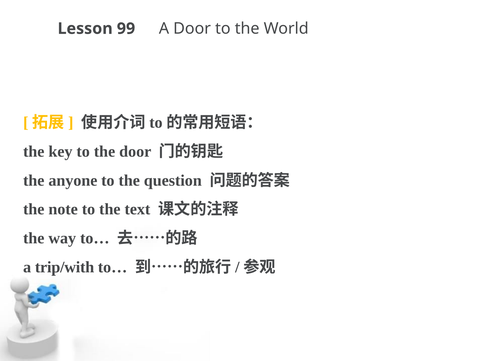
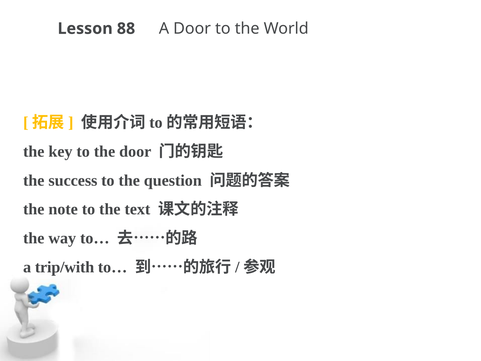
99: 99 -> 88 (126, 29)
anyone: anyone -> success (73, 180)
